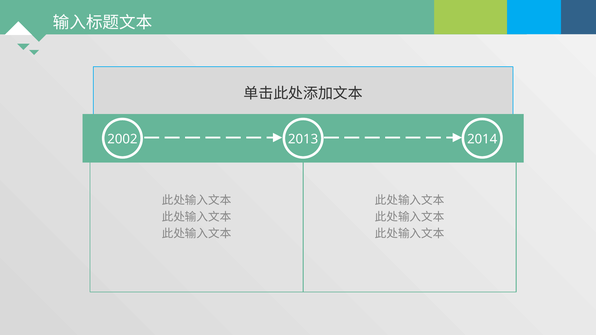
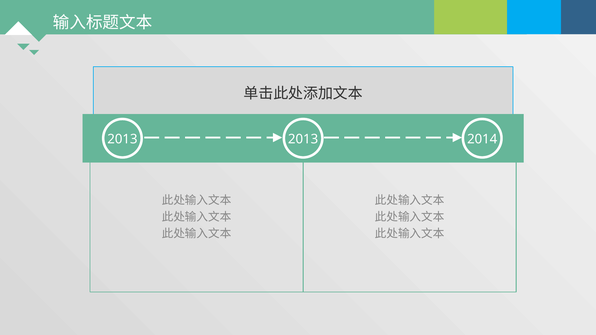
2002: 2002 -> 2013 (122, 139)
